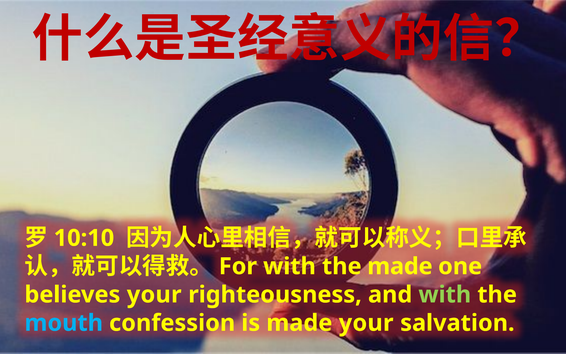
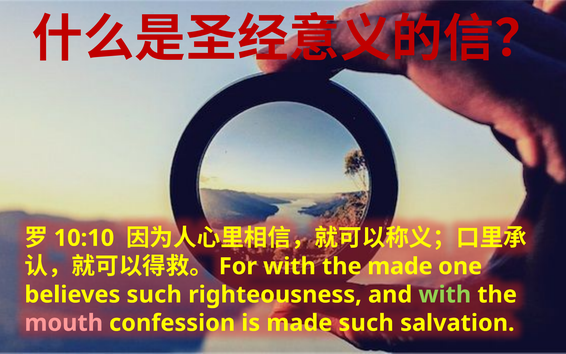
believes your: your -> such (154, 294)
mouth colour: light blue -> pink (64, 323)
made your: your -> such (366, 323)
